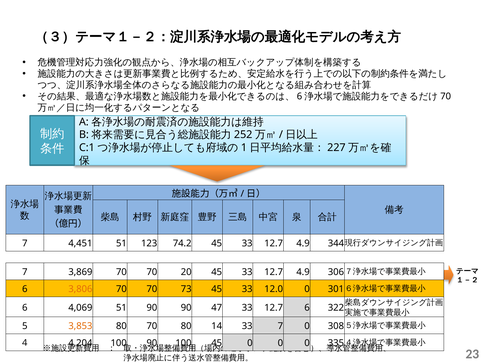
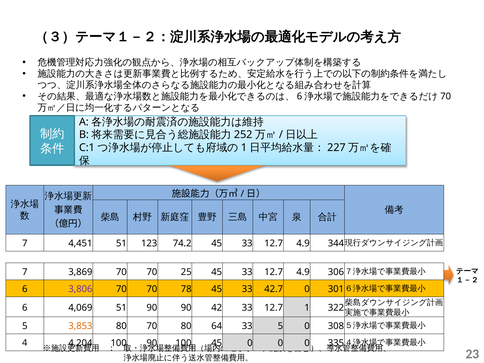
20: 20 -> 25 (186, 272)
3,806 colour: orange -> purple (80, 289)
73: 73 -> 78 (186, 289)
12.0: 12.0 -> 42.7 (274, 289)
47: 47 -> 42 (217, 308)
12.7 6: 6 -> 1 (307, 308)
14: 14 -> 64 (217, 326)
33 7: 7 -> 5 (280, 326)
